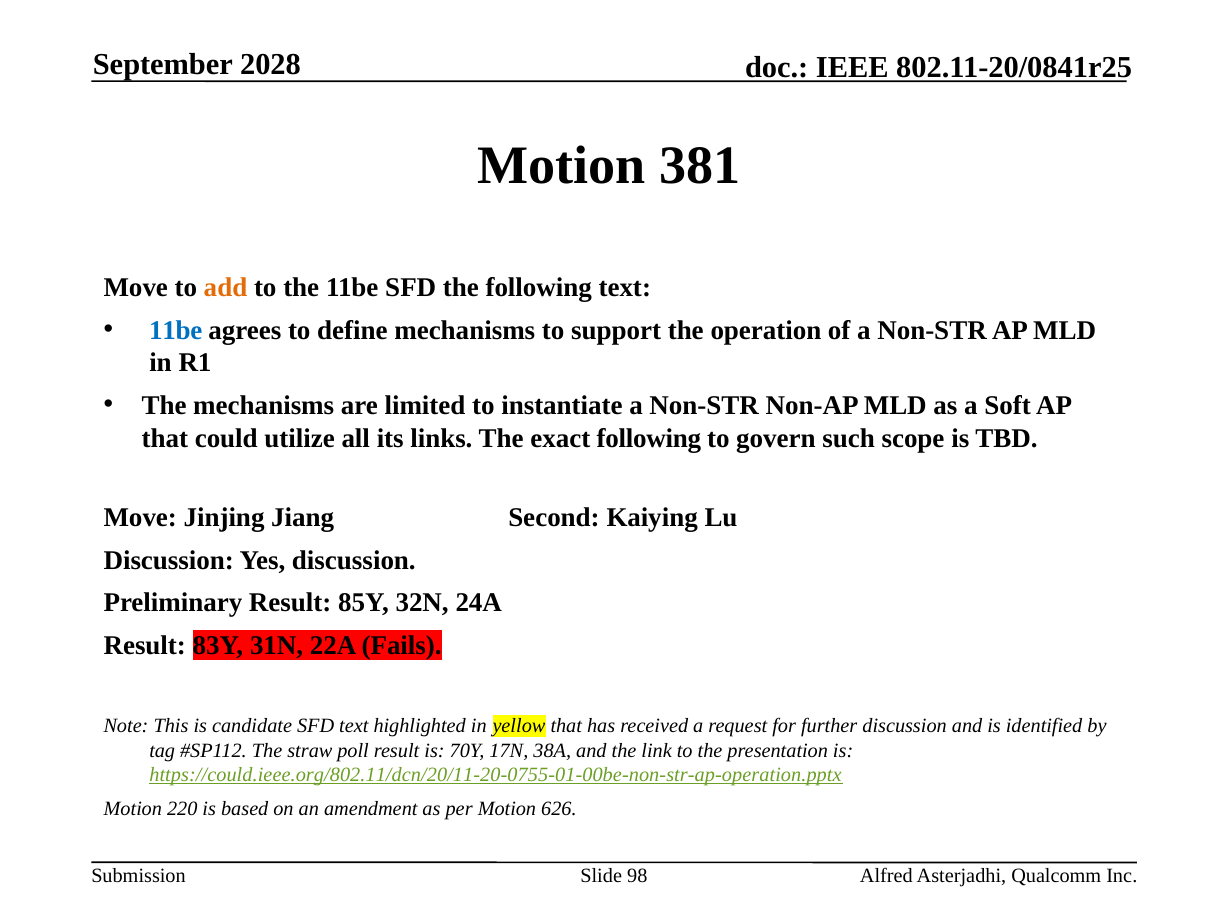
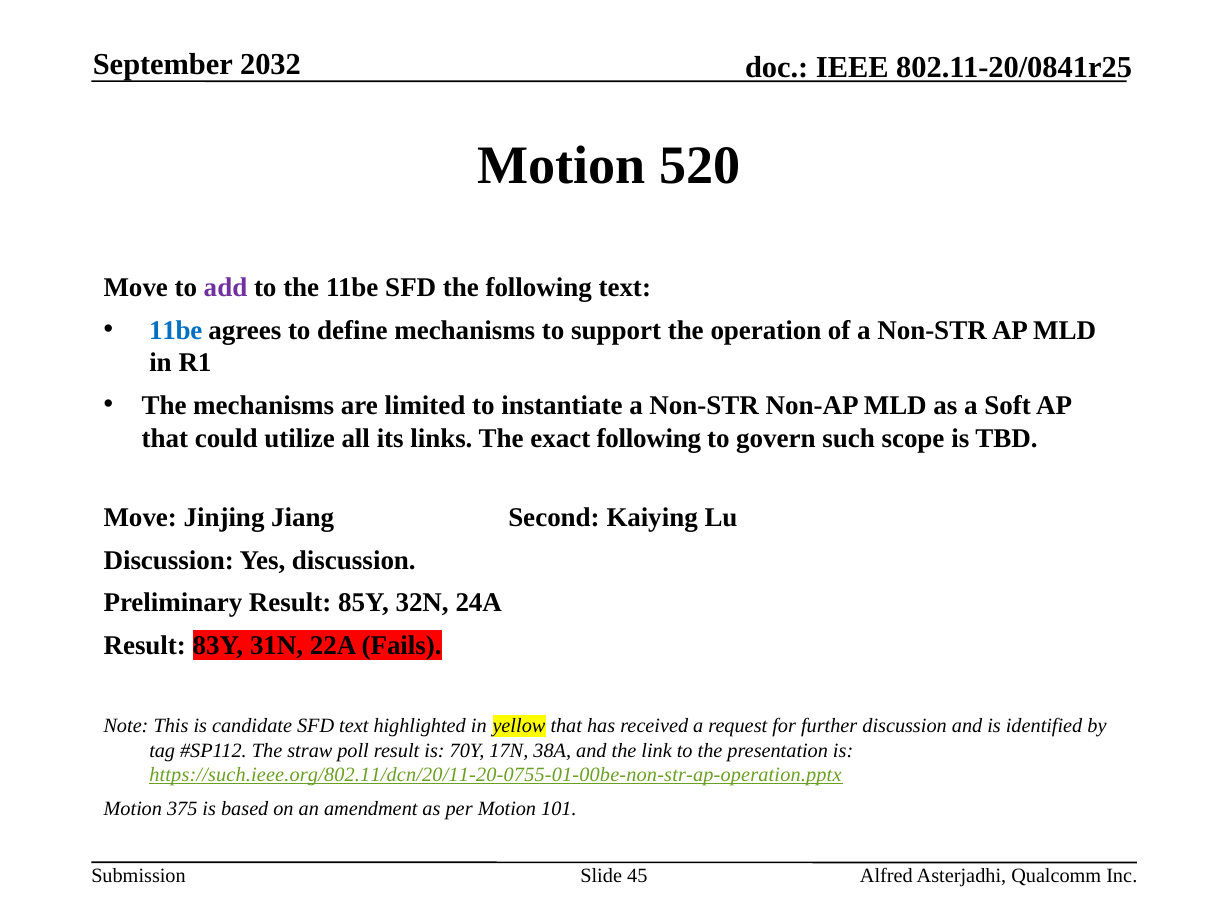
2028: 2028 -> 2032 (271, 65)
381: 381 -> 520 (700, 166)
add colour: orange -> purple (226, 288)
https://could.ieee.org/802.11/dcn/20/11-20-0755-01-00be-non-str-ap-operation.pptx: https://could.ieee.org/802.11/dcn/20/11-20-0755-01-00be-non-str-ap-operation.pptx -> https://such.ieee.org/802.11/dcn/20/11-20-0755-01-00be-non-str-ap-operation.pptx (495, 775)
220: 220 -> 375 (182, 810)
626: 626 -> 101 (559, 810)
98: 98 -> 45 (637, 876)
